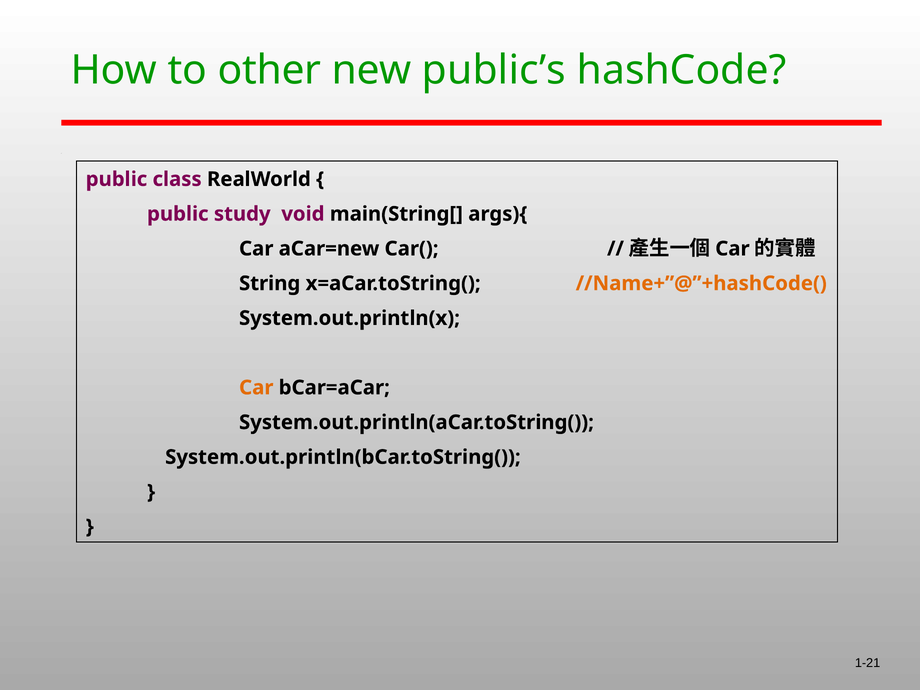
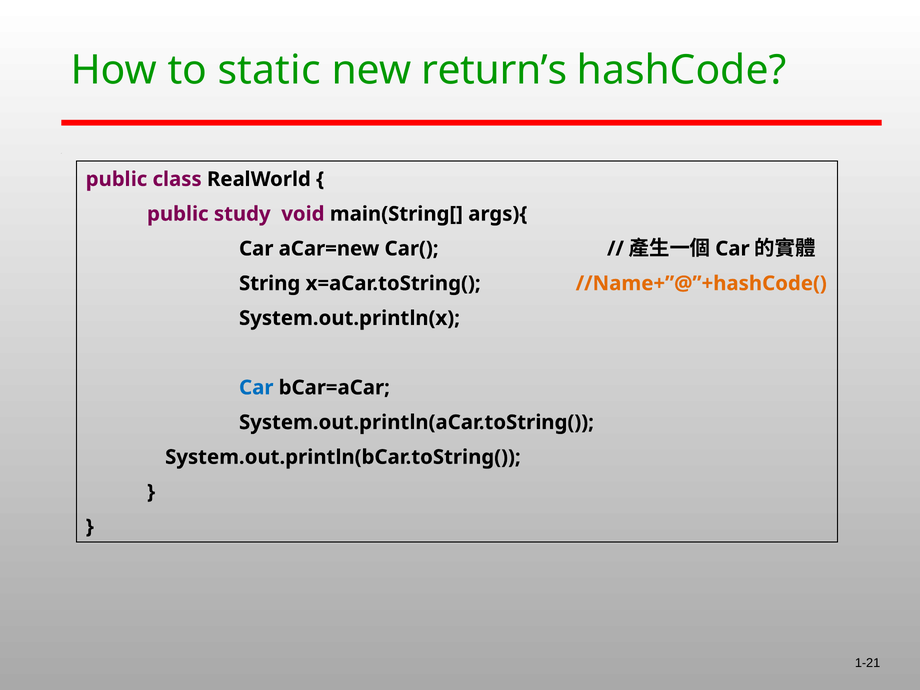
other: other -> static (269, 70)
public’s: public’s -> return’s (494, 70)
Car colour: orange -> blue (256, 388)
